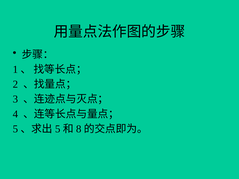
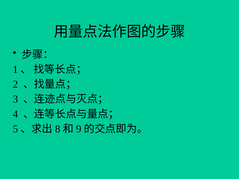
5: 5 -> 8 (58, 129)
8: 8 -> 9 (79, 129)
